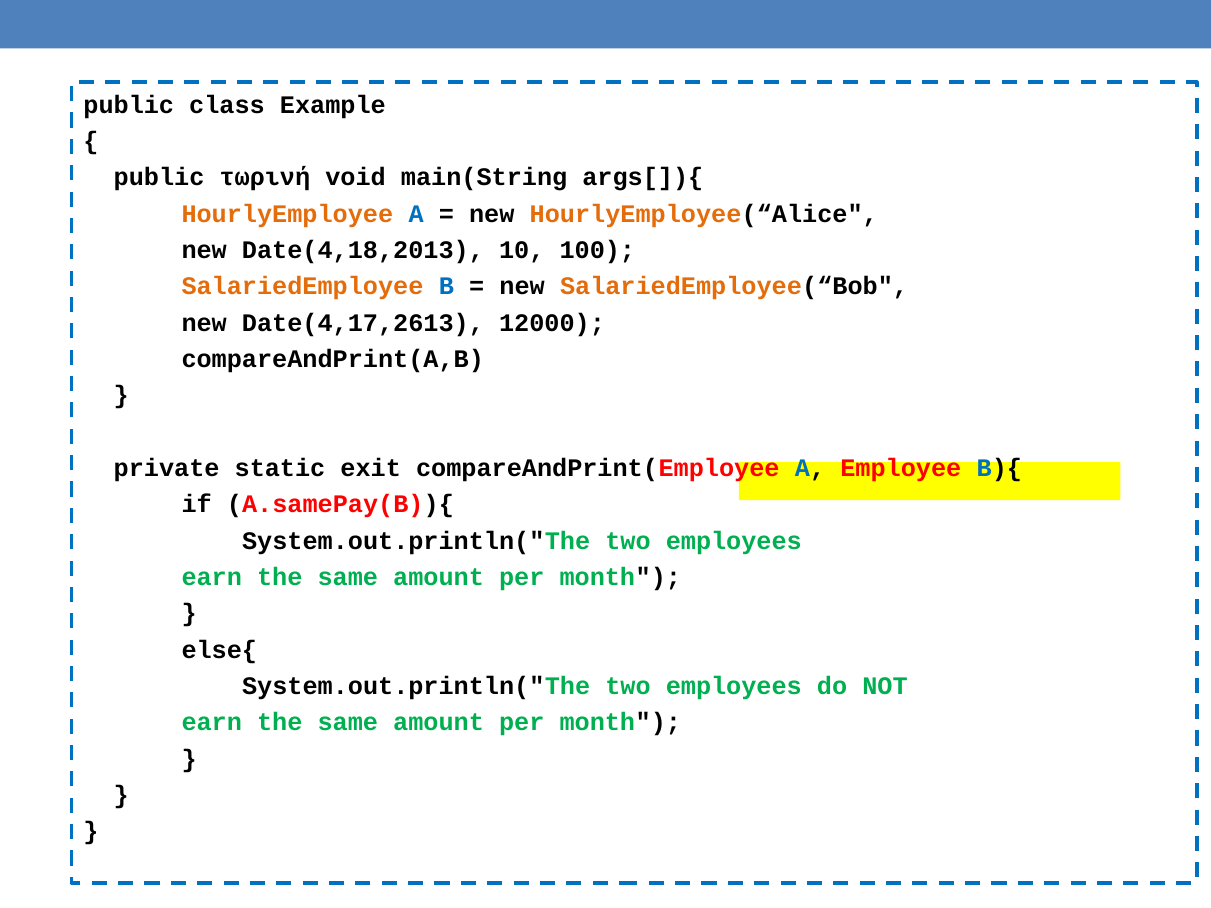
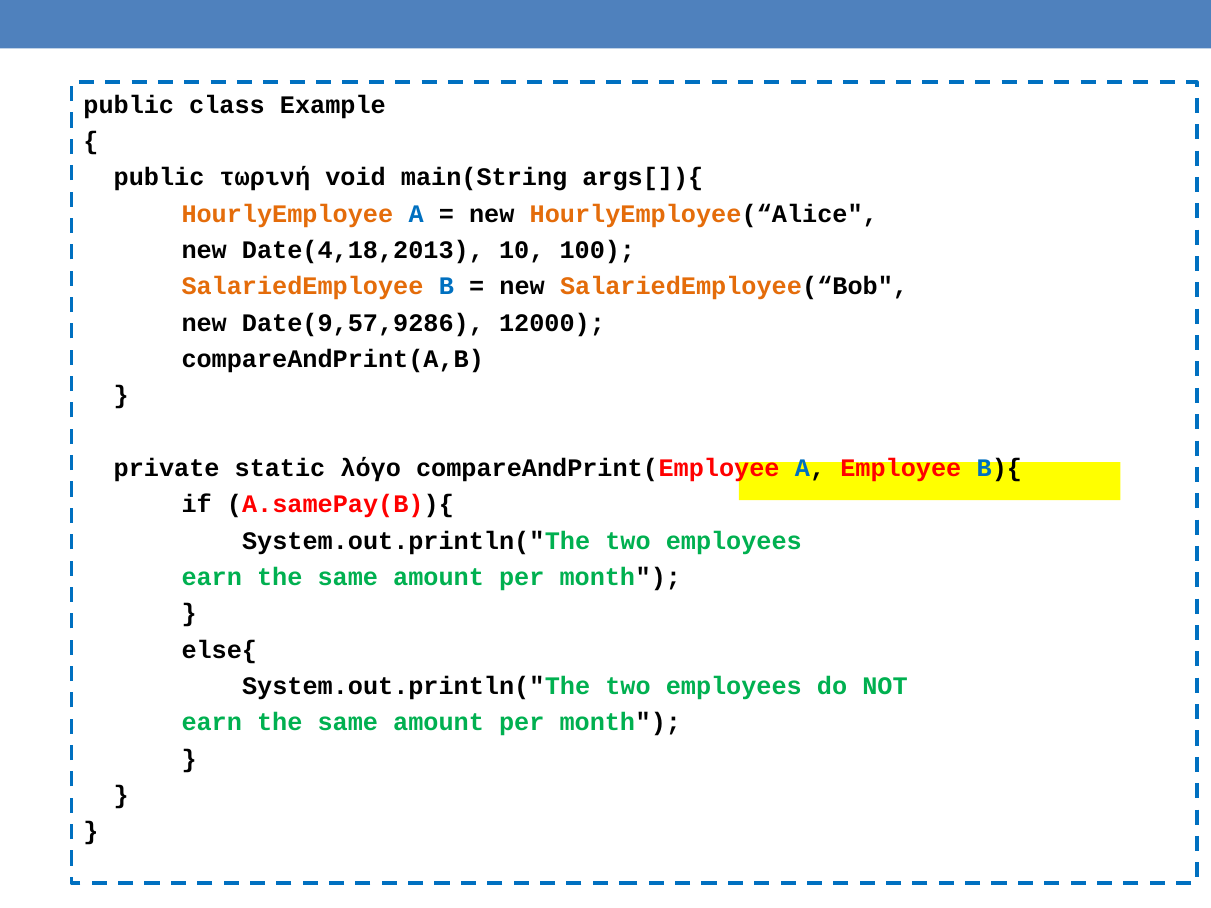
Date(4,17,2613: Date(4,17,2613 -> Date(9,57,9286 (363, 323)
exit: exit -> λόγο (371, 468)
